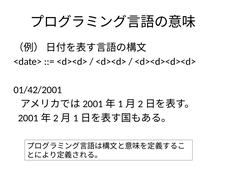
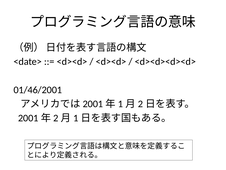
01/42/2001: 01/42/2001 -> 01/46/2001 (38, 90)
